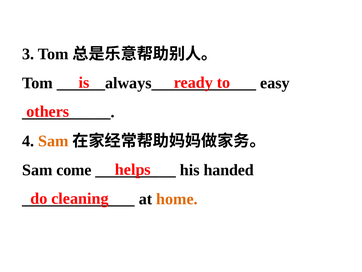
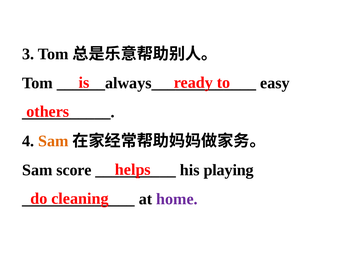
come: come -> score (74, 170)
handed: handed -> playing (229, 170)
home colour: orange -> purple (177, 199)
